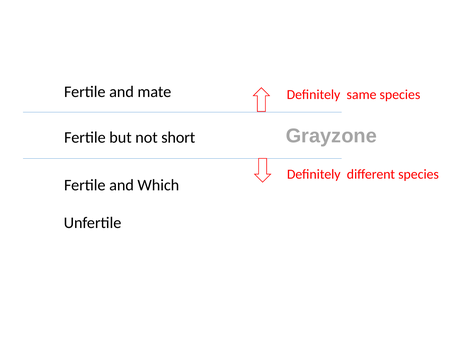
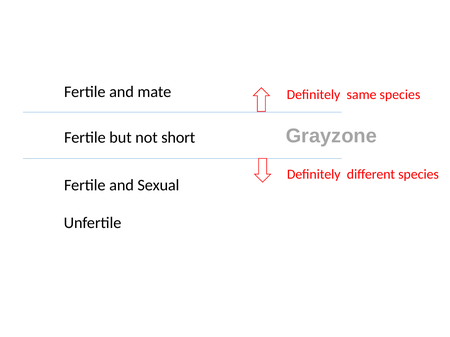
Which: Which -> Sexual (158, 185)
